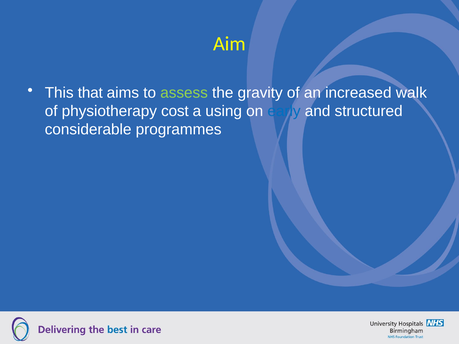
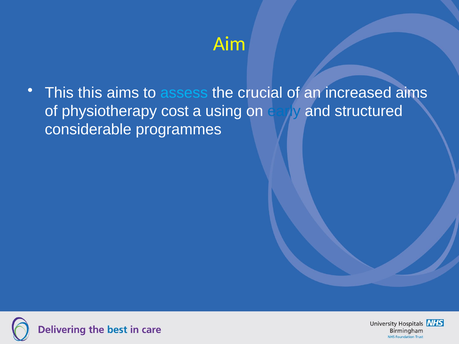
This that: that -> this (90, 93)
assess colour: light green -> light blue (184, 93)
gravity: gravity -> crucial (260, 93)
increased walk: walk -> aims (412, 93)
